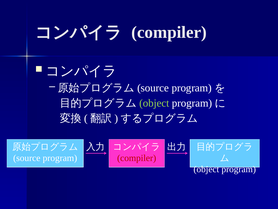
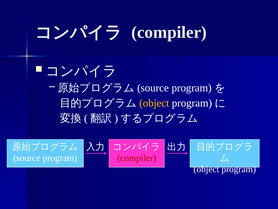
object colour: light green -> yellow (154, 103)
